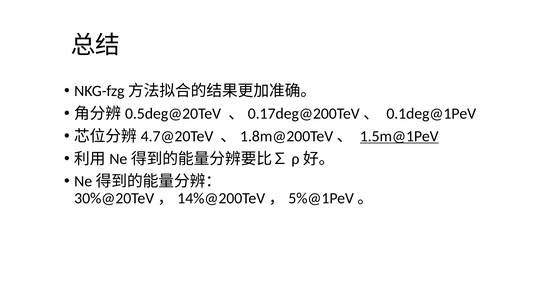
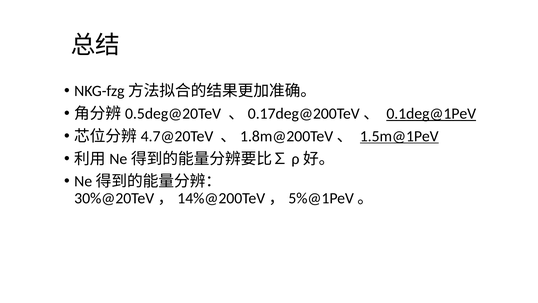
0.1deg@1PeV underline: none -> present (431, 114)
